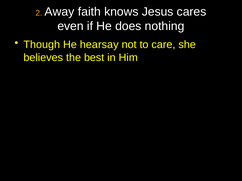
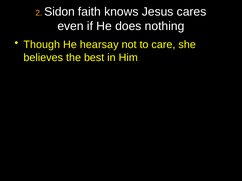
Away: Away -> Sidon (60, 12)
